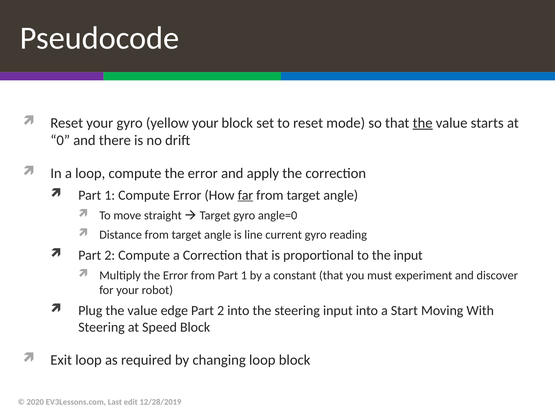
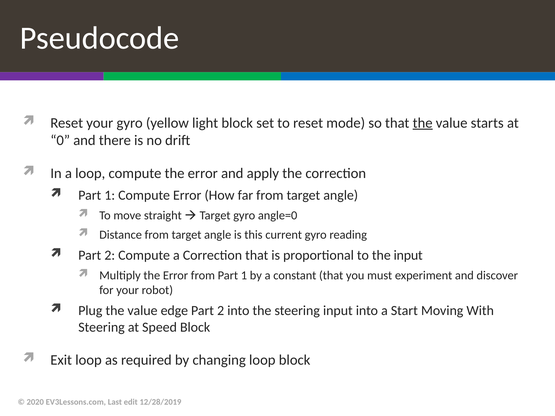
yellow your: your -> light (205, 123)
far underline: present -> none (245, 195)
line: line -> this (253, 235)
